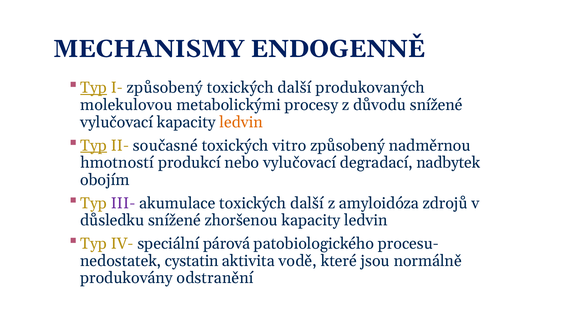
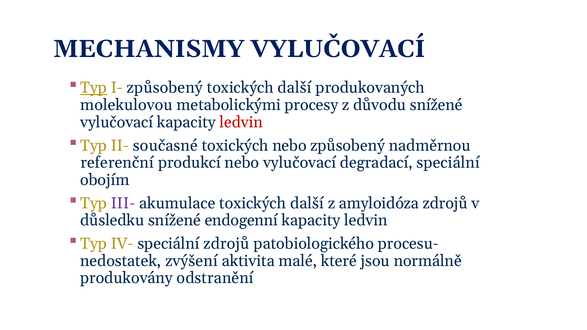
MECHANISMY ENDOGENNĚ: ENDOGENNĚ -> VYLUČOVACÍ (338, 49)
ledvin colour: orange -> red (241, 122)
Typ underline: present -> none (94, 146)
toxických vitro: vitro -> nebo (290, 146)
hmotností: hmotností -> referenční (117, 163)
degradací nadbytek: nadbytek -> speciální (448, 163)
zhoršenou: zhoršenou -> endogenní (241, 220)
speciální párová: párová -> zdrojů (227, 244)
cystatin: cystatin -> zvýšení (192, 261)
vodě: vodě -> malé (298, 261)
